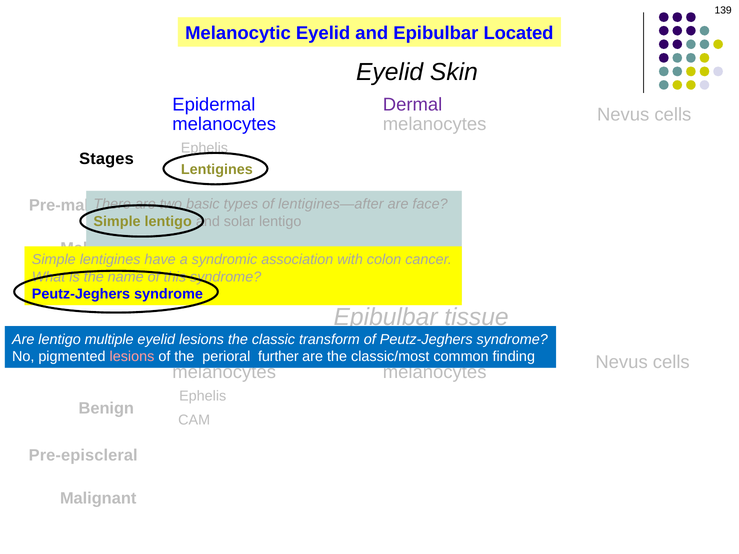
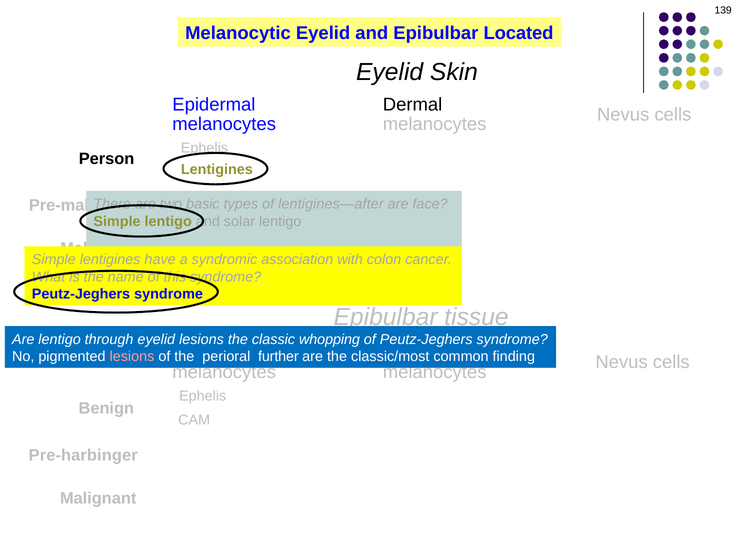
Dermal colour: purple -> black (413, 105)
Stages: Stages -> Person (107, 159)
multiple: multiple -> through (109, 339)
transform: transform -> whopping (329, 339)
Pre-episcleral: Pre-episcleral -> Pre-harbinger (83, 455)
